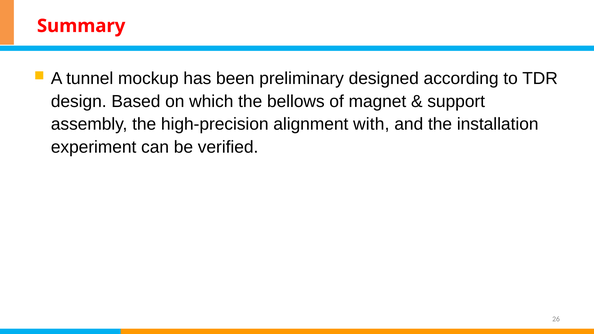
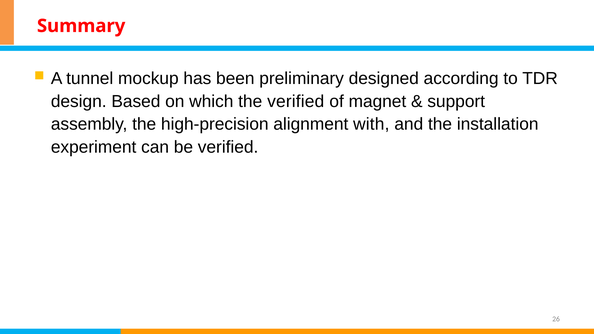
the bellows: bellows -> verified (296, 101)
